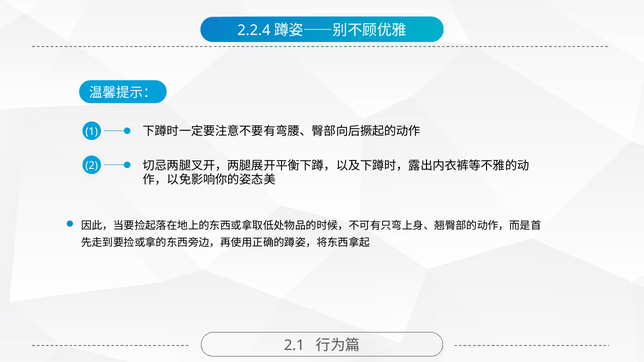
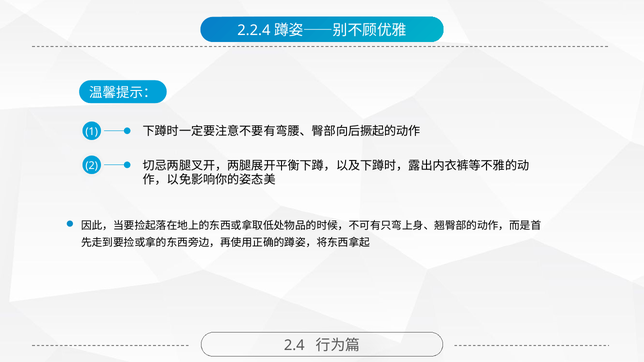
2.1: 2.1 -> 2.4 (294, 346)
